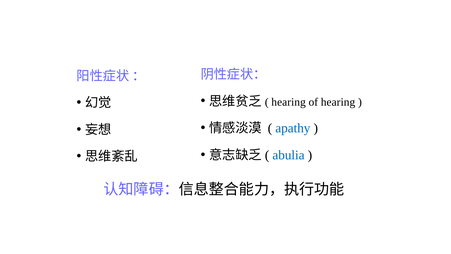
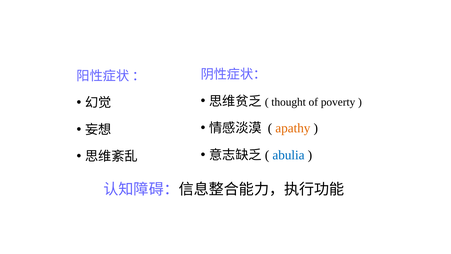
hearing: hearing -> thought (289, 102)
of hearing: hearing -> poverty (338, 102)
apathy colour: blue -> orange (293, 128)
